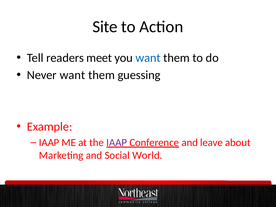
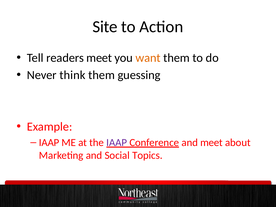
want colour: blue -> orange (148, 58)
Never want: want -> think (72, 75)
and leave: leave -> meet (212, 142)
World: World -> Topics (147, 155)
